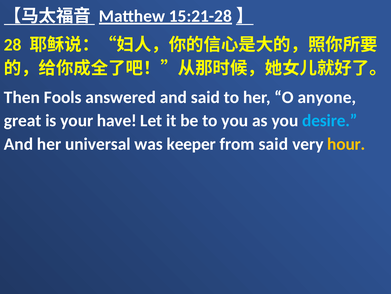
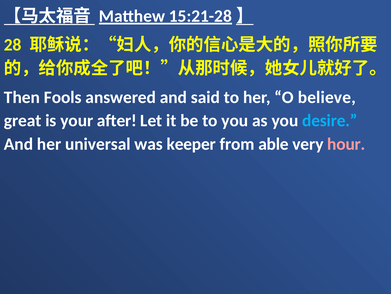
anyone: anyone -> believe (327, 97)
have: have -> after (117, 120)
from said: said -> able (274, 144)
hour colour: yellow -> pink (346, 144)
